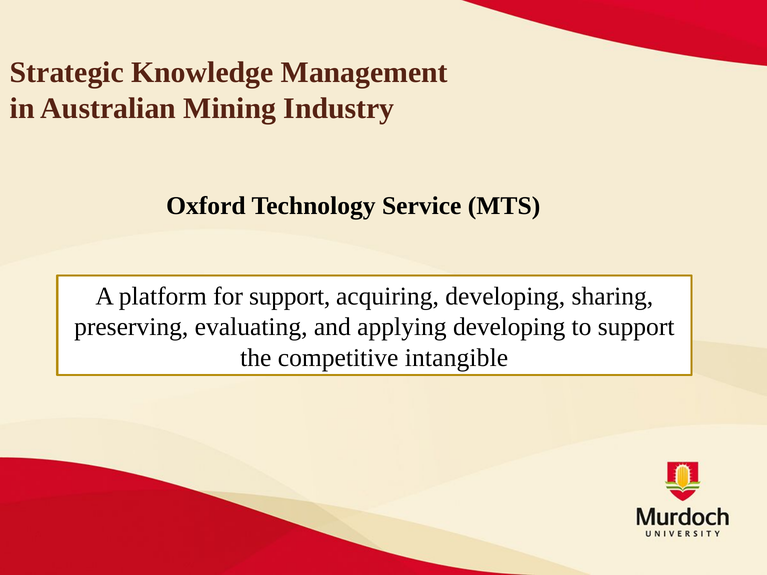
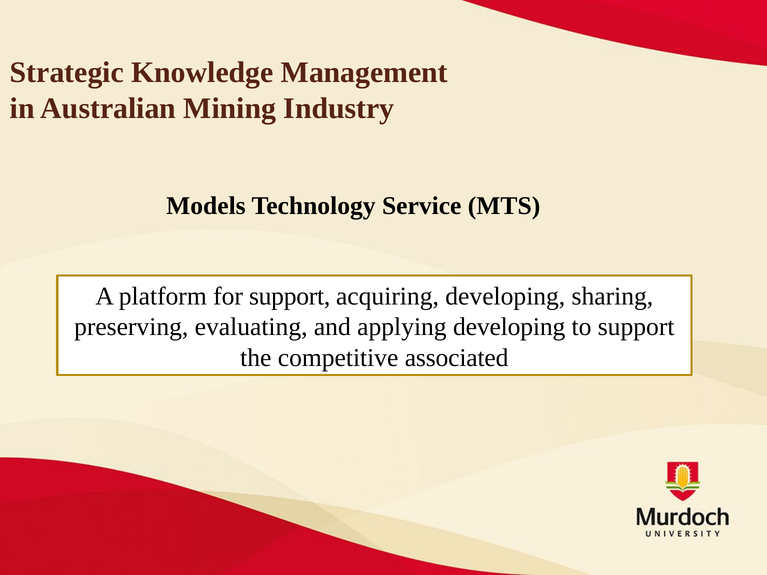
Oxford: Oxford -> Models (206, 206)
intangible: intangible -> associated (457, 358)
